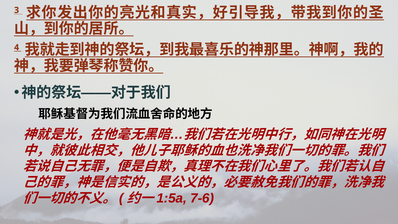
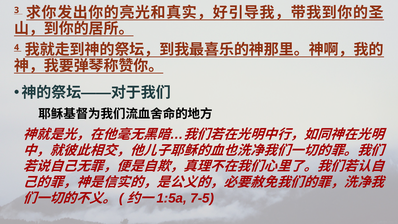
7-6: 7-6 -> 7-5 (202, 198)
